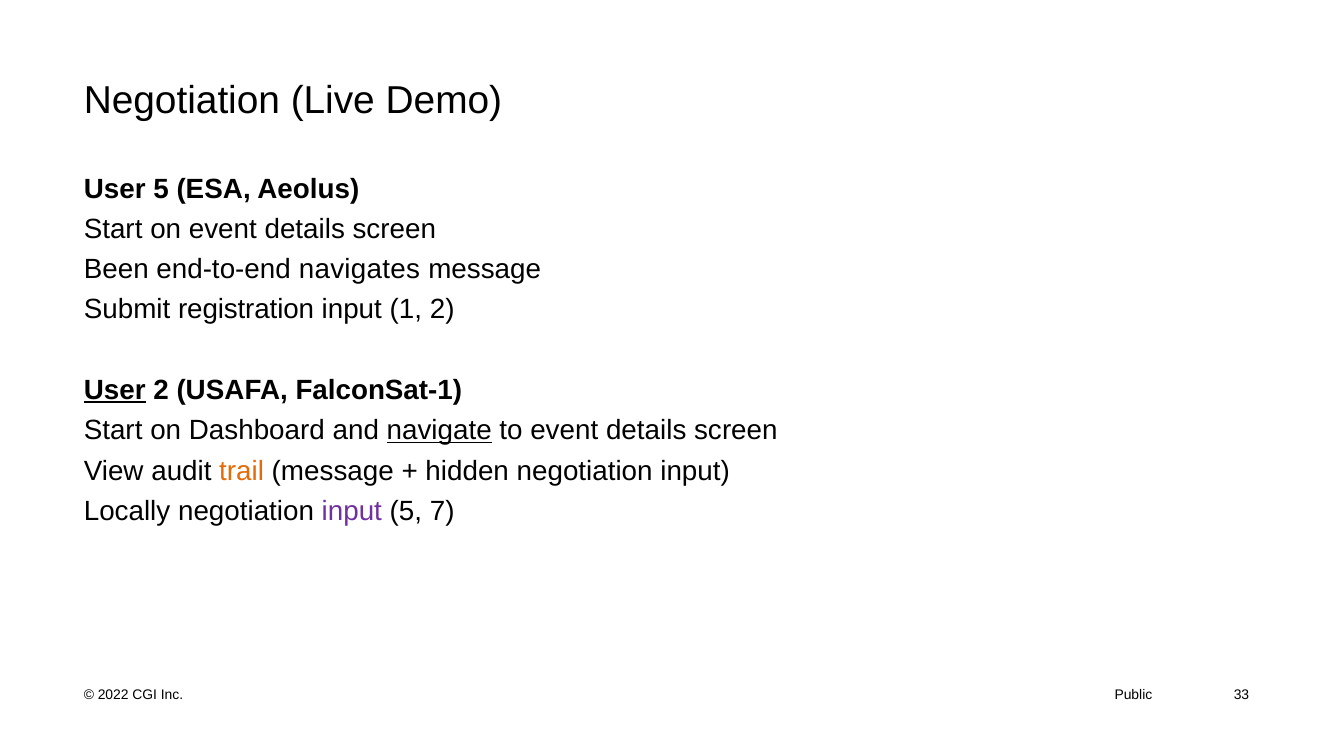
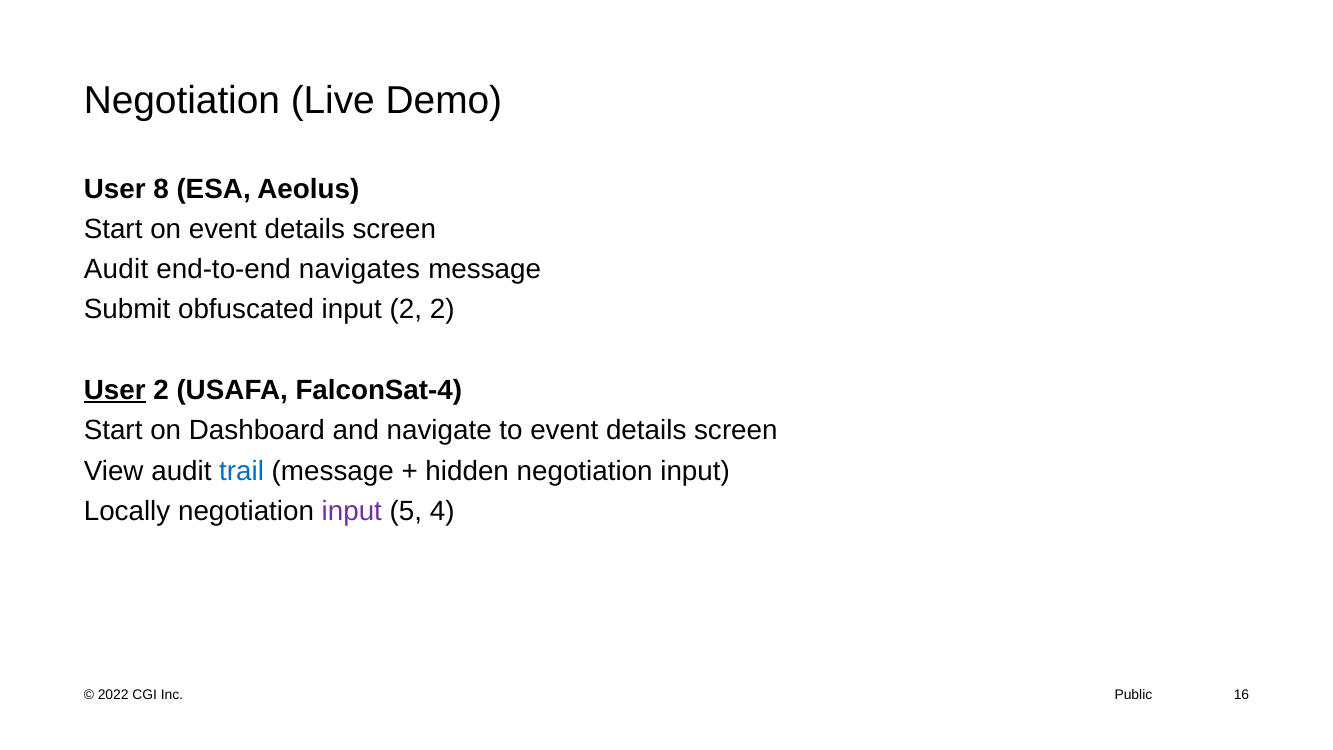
User 5: 5 -> 8 (161, 189)
Been: Been -> Audit (116, 269)
registration: registration -> obfuscated (246, 310)
input 1: 1 -> 2 (406, 310)
FalconSat-1: FalconSat-1 -> FalconSat-4 (379, 390)
navigate underline: present -> none (439, 430)
trail colour: orange -> blue (242, 471)
7: 7 -> 4 (442, 511)
33: 33 -> 16 (1241, 695)
